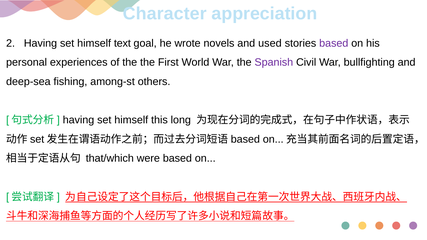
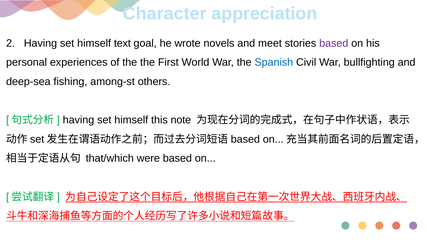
used: used -> meet (270, 43)
Spanish colour: purple -> blue (274, 62)
long: long -> note (181, 120)
